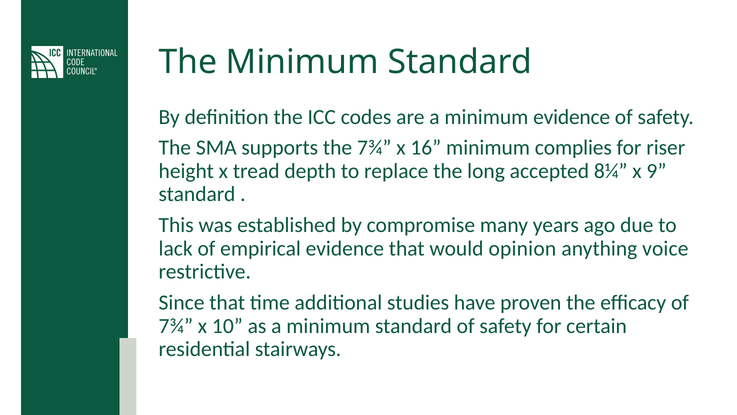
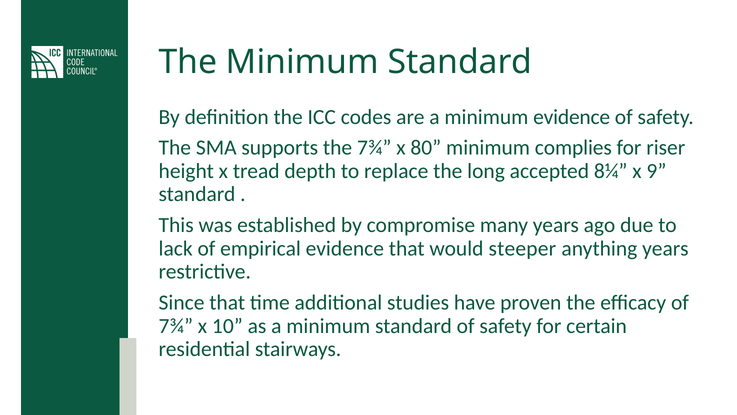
16: 16 -> 80 (426, 148)
opinion: opinion -> steeper (522, 248)
anything voice: voice -> years (665, 248)
